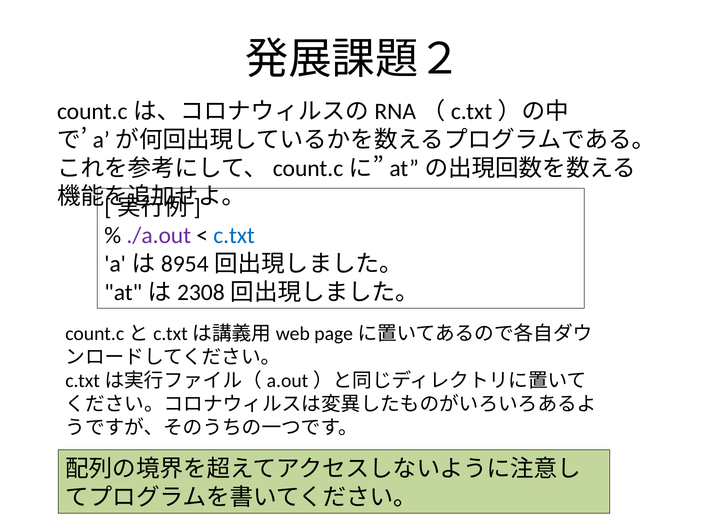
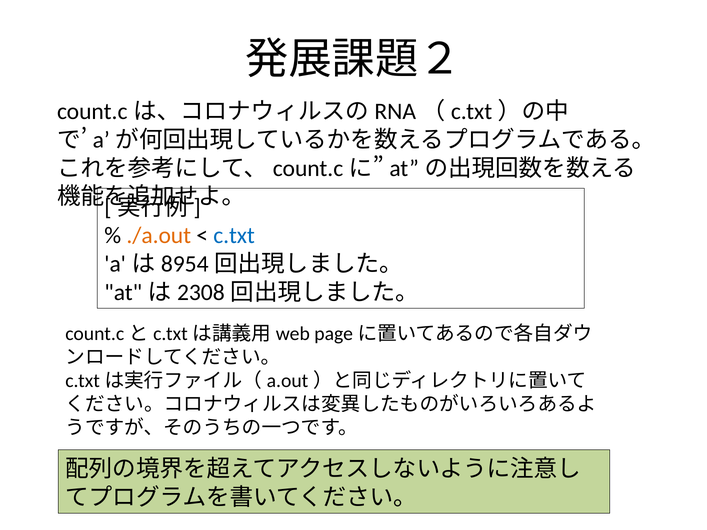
./a.out colour: purple -> orange (159, 236)
